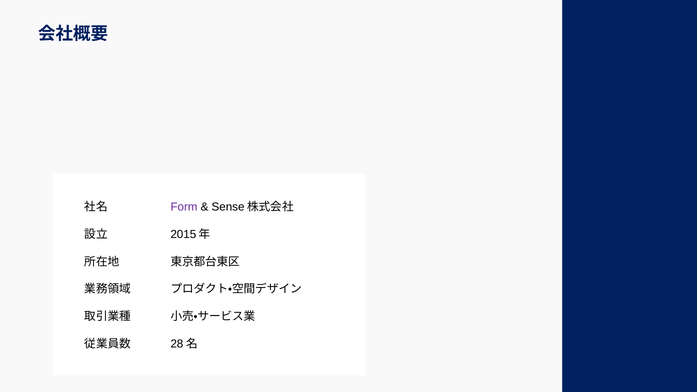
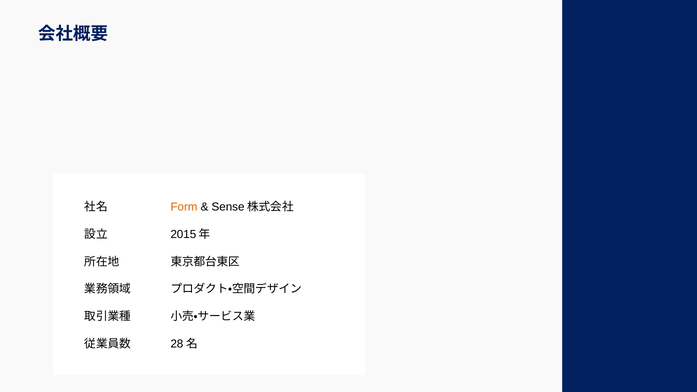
Form colour: purple -> orange (184, 207)
